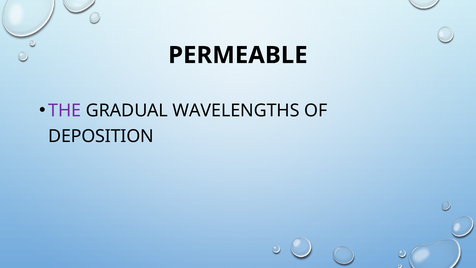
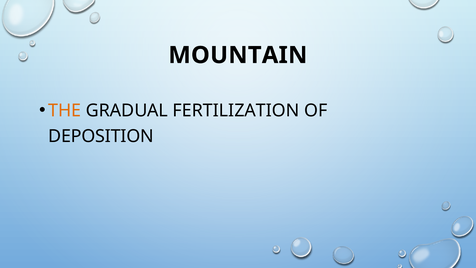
PERMEABLE: PERMEABLE -> MOUNTAIN (238, 55)
THE colour: purple -> orange (65, 110)
WAVELENGTHS: WAVELENGTHS -> FERTILIZATION (236, 110)
